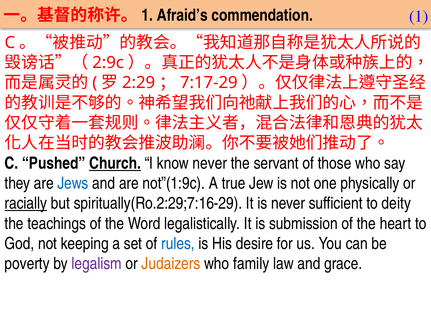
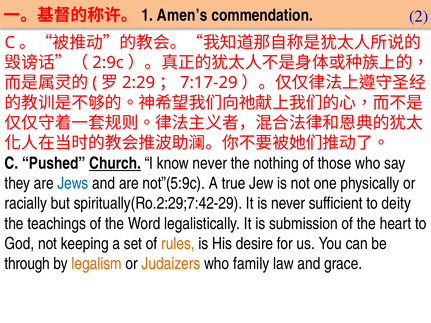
Afraid’s: Afraid’s -> Amen’s (182, 15)
1: 1 -> 2 (419, 16)
servant: servant -> nothing (276, 163)
not”(1:9c: not”(1:9c -> not”(5:9c (174, 183)
racially underline: present -> none (26, 204)
spiritually(Ro.2:29;7:16-29: spiritually(Ro.2:29;7:16-29 -> spiritually(Ro.2:29;7:42-29 (158, 204)
rules colour: blue -> orange (178, 244)
poverty: poverty -> through (27, 264)
legalism colour: purple -> orange (97, 264)
